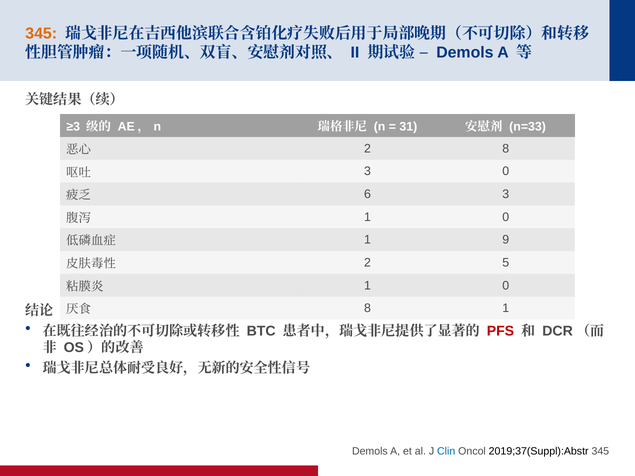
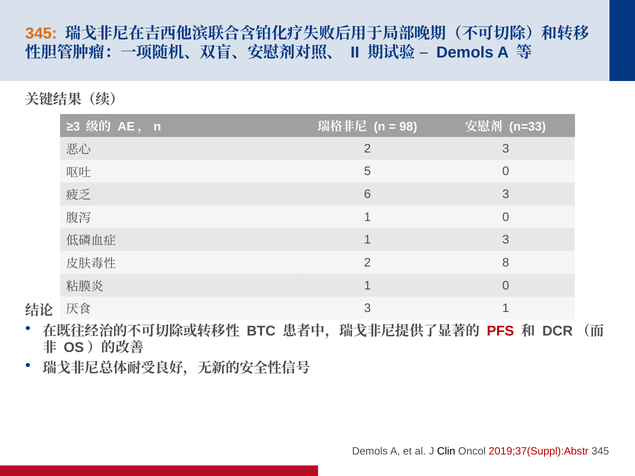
31: 31 -> 98 (408, 127)
2 8: 8 -> 3 (506, 149)
3: 3 -> 5 (368, 171)
1 9: 9 -> 3 (506, 240)
5: 5 -> 8 (506, 263)
8: 8 -> 3 (368, 308)
Clin colour: blue -> black (446, 452)
2019;37(Suppl):Abstr colour: black -> red (539, 452)
